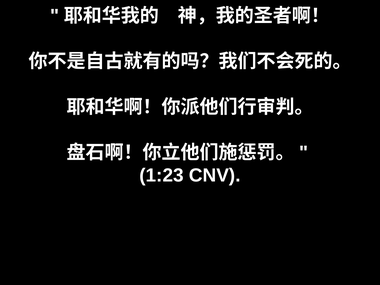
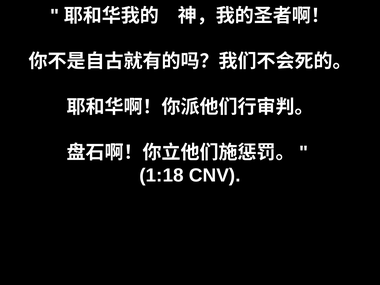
1:23: 1:23 -> 1:18 (161, 175)
